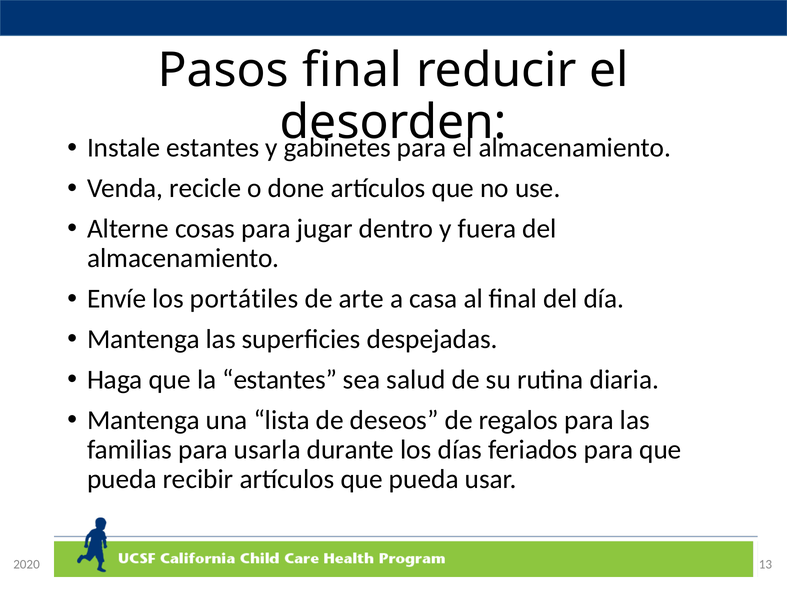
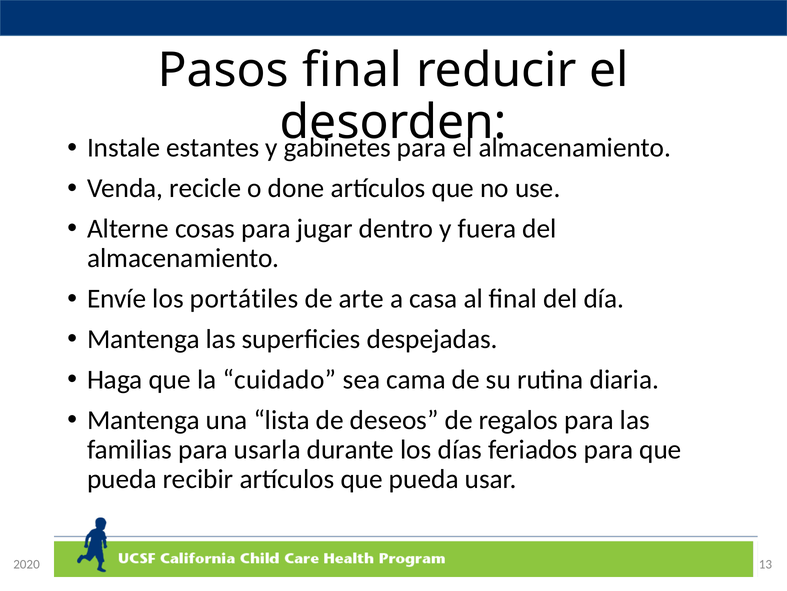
la estantes: estantes -> cuidado (279, 379)
salud: salud -> cama (416, 379)
